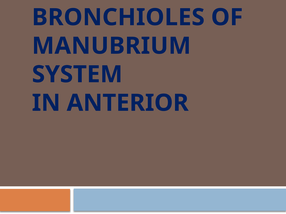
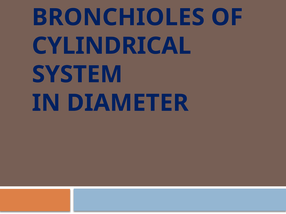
MANUBRIUM: MANUBRIUM -> CYLINDRICAL (112, 46)
ANTERIOR: ANTERIOR -> DIAMETER (128, 103)
